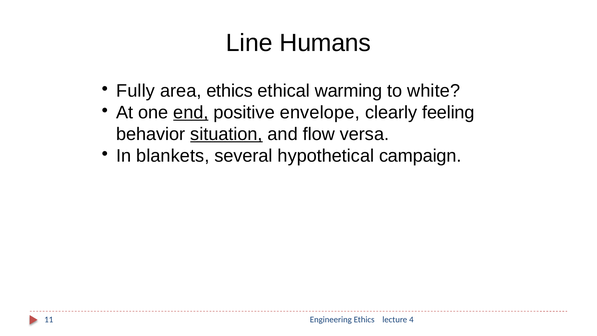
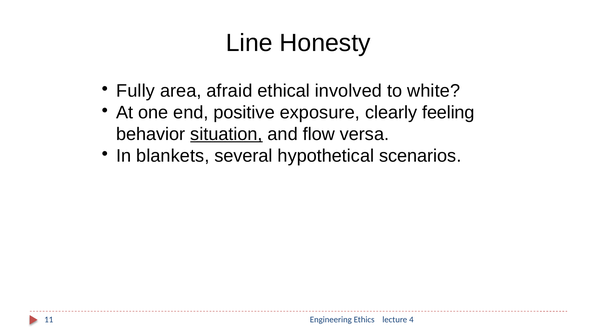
Humans: Humans -> Honesty (325, 43)
area ethics: ethics -> afraid (229, 91)
warming: warming -> involved (348, 91)
end underline: present -> none (191, 112)
envelope: envelope -> exposure (320, 112)
campaign: campaign -> scenarios (420, 156)
